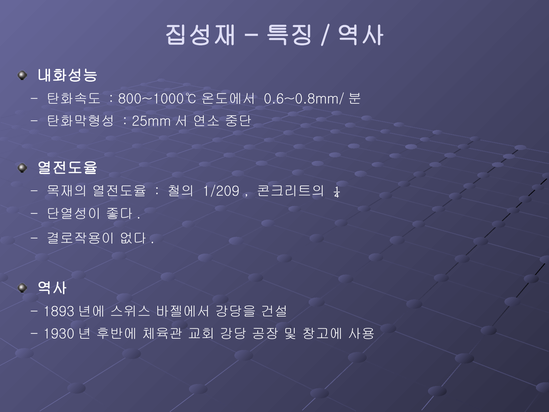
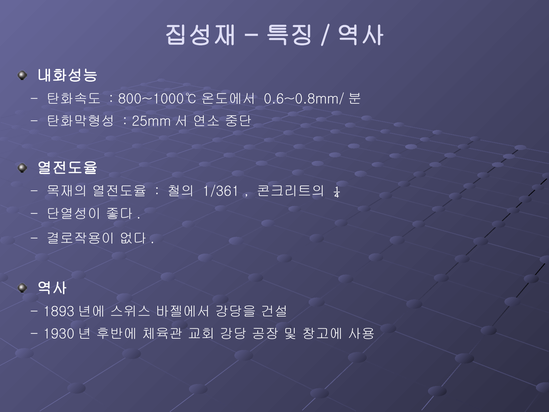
1/209: 1/209 -> 1/361 (221, 191)
